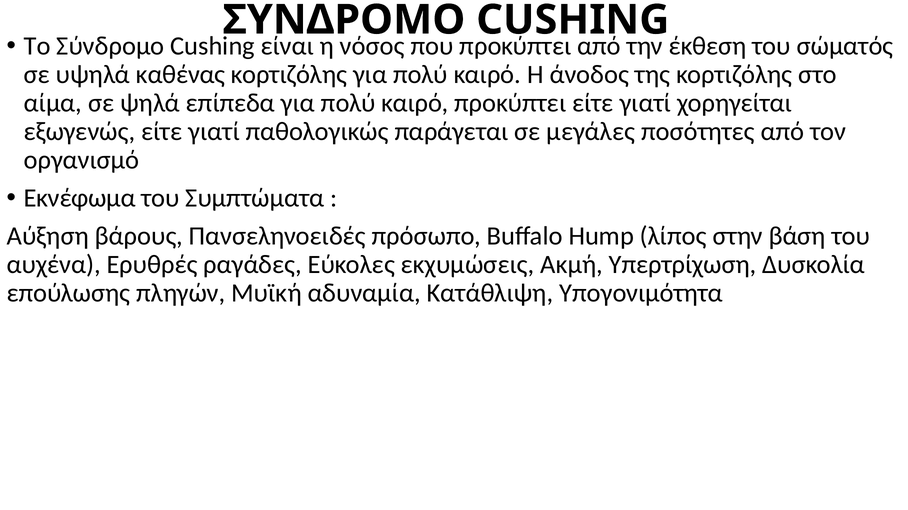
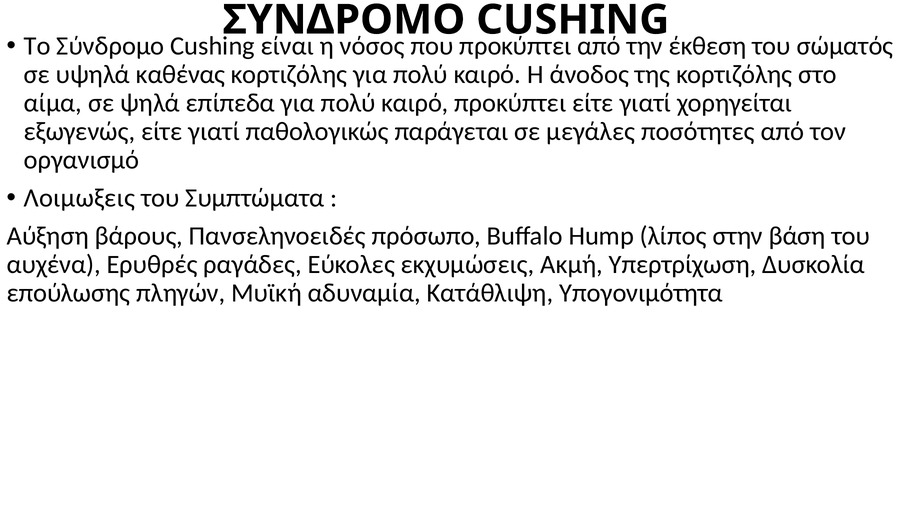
Εκνέφωμα: Εκνέφωμα -> Λοιμωξεις (79, 198)
